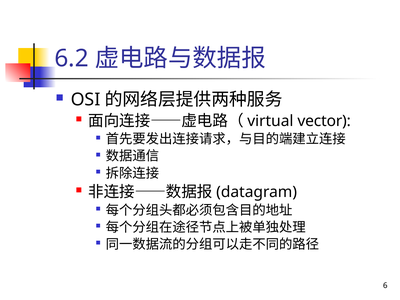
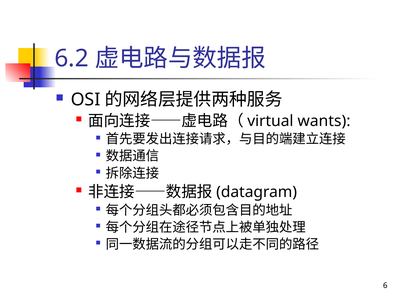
vector: vector -> wants (324, 121)
